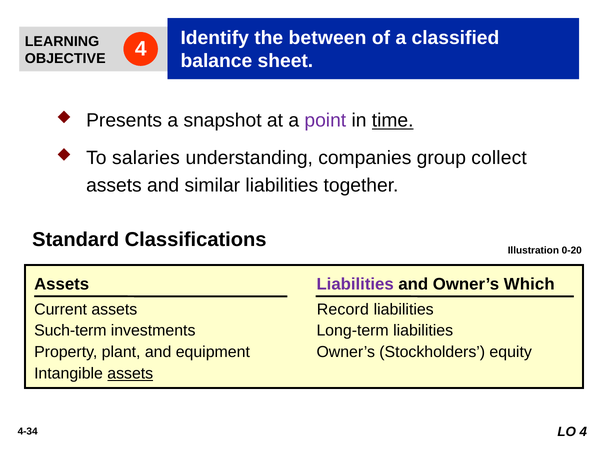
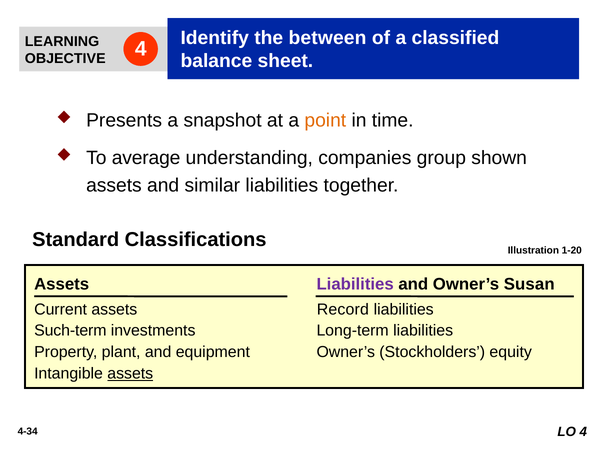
point colour: purple -> orange (325, 121)
time underline: present -> none (393, 121)
salaries: salaries -> average (146, 158)
collect: collect -> shown (499, 158)
0-20: 0-20 -> 1-20 (572, 251)
Which: Which -> Susan (529, 284)
